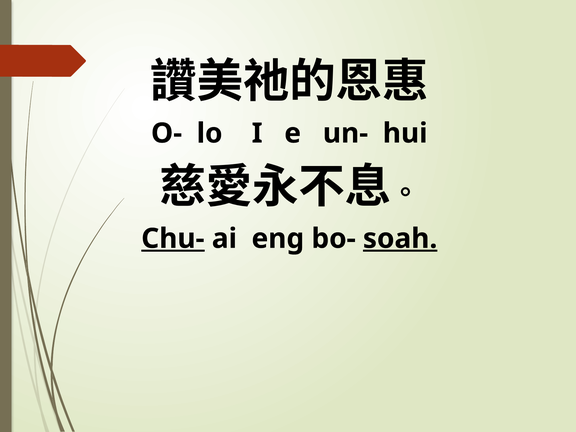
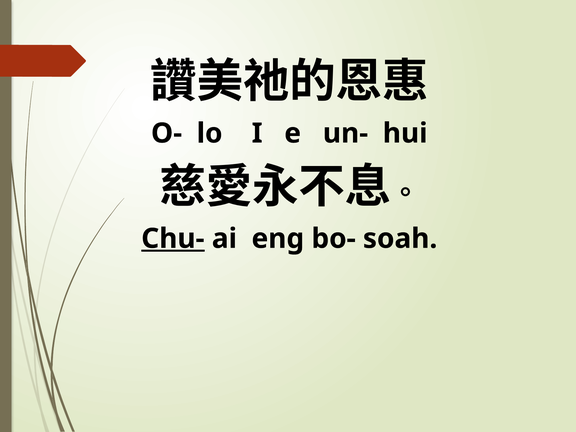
soah underline: present -> none (400, 239)
